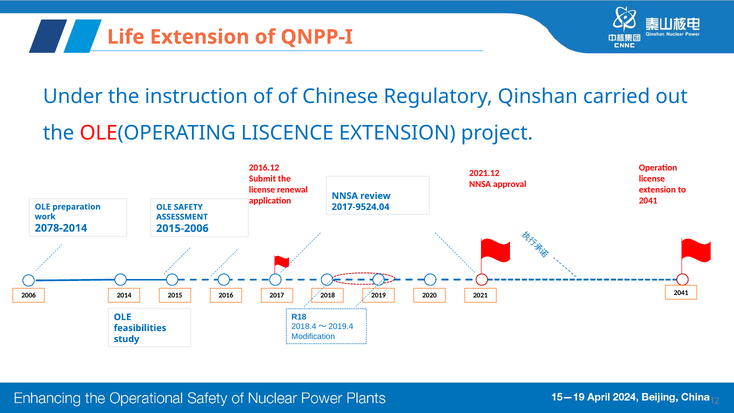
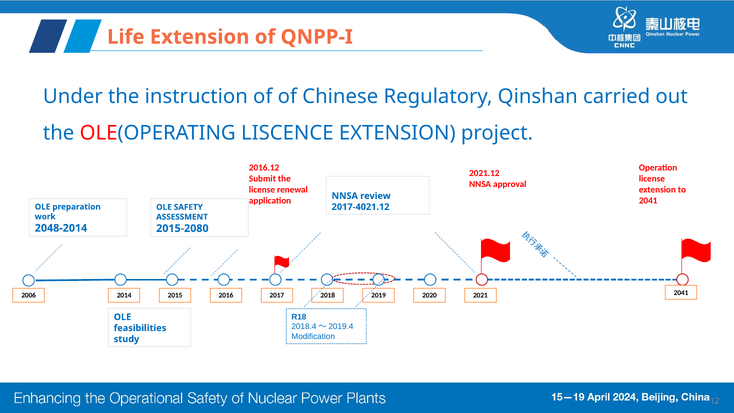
2017-9524.04: 2017-9524.04 -> 2017-4021.12 (361, 207)
2078-2014: 2078-2014 -> 2048-2014 (61, 228)
2015-2006: 2015-2006 -> 2015-2080 (182, 228)
